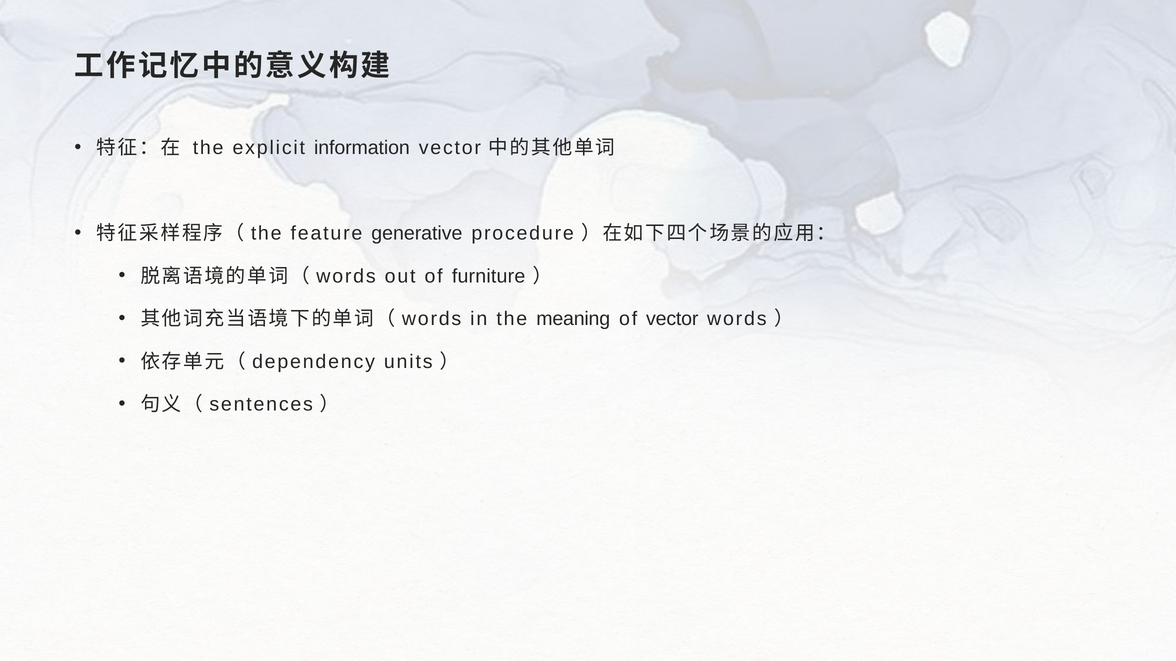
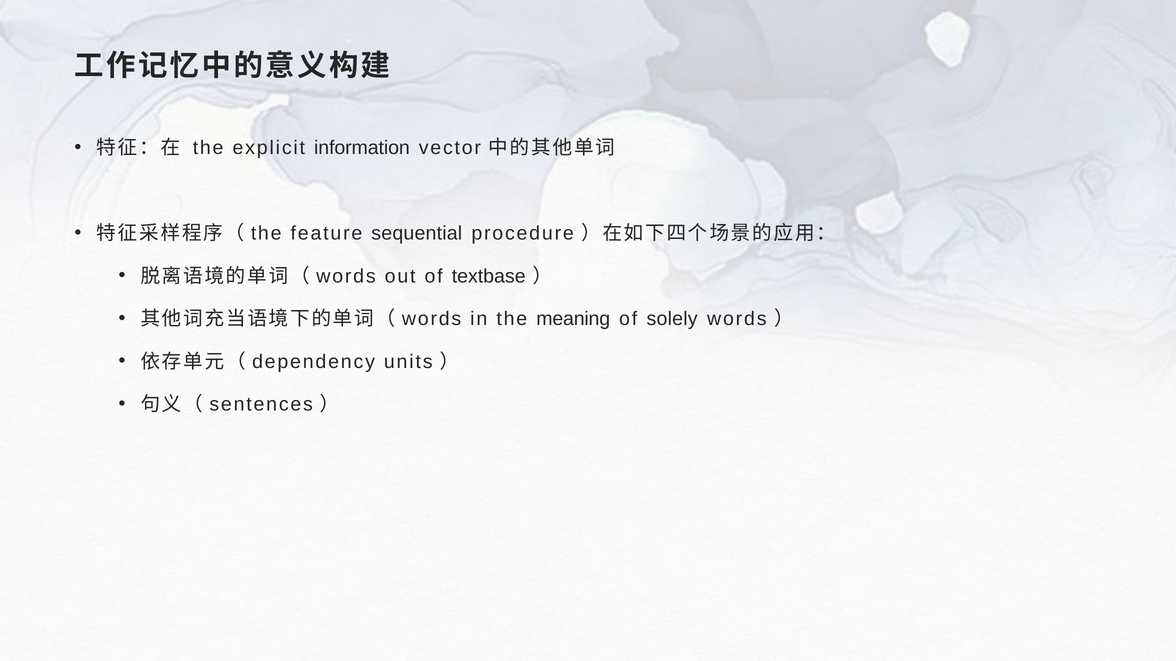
generative: generative -> sequential (417, 233)
furniture: furniture -> textbase (489, 276)
of vector: vector -> solely (672, 319)
